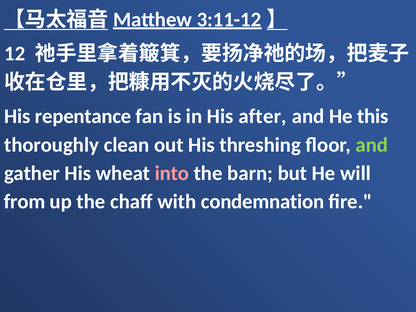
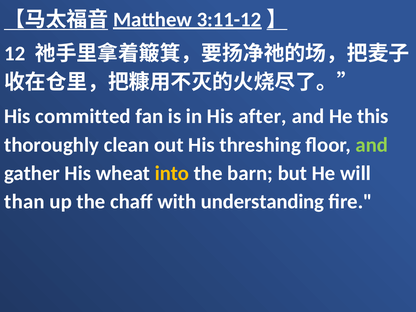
repentance: repentance -> committed (83, 116)
into colour: pink -> yellow (172, 173)
from: from -> than (24, 202)
condemnation: condemnation -> understanding (263, 202)
